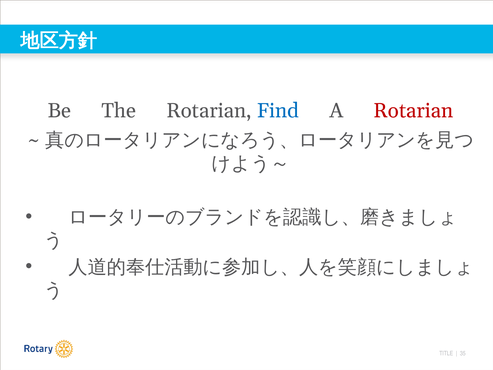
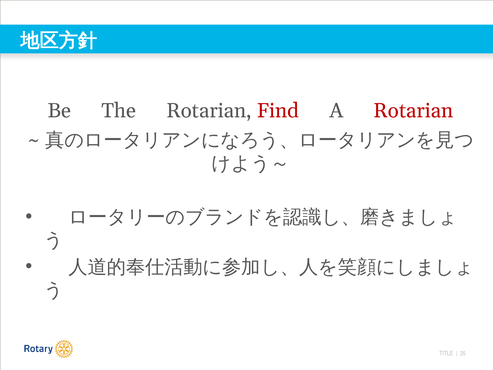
Find colour: blue -> red (278, 111)
